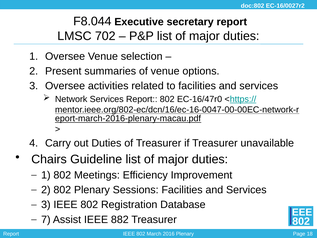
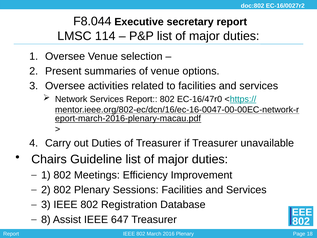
702: 702 -> 114 (105, 36)
7: 7 -> 8 (46, 219)
882: 882 -> 647 (120, 219)
